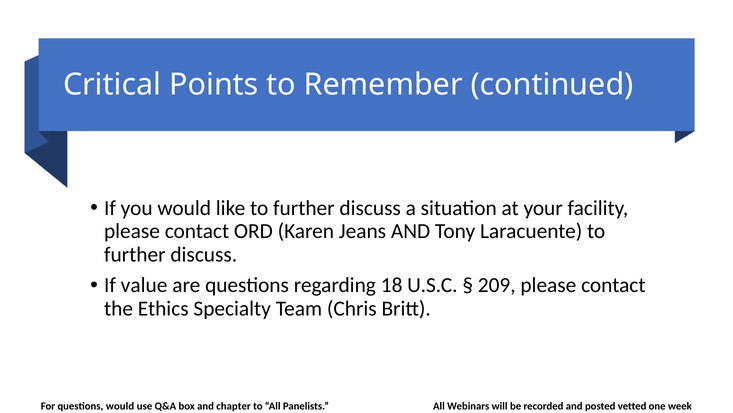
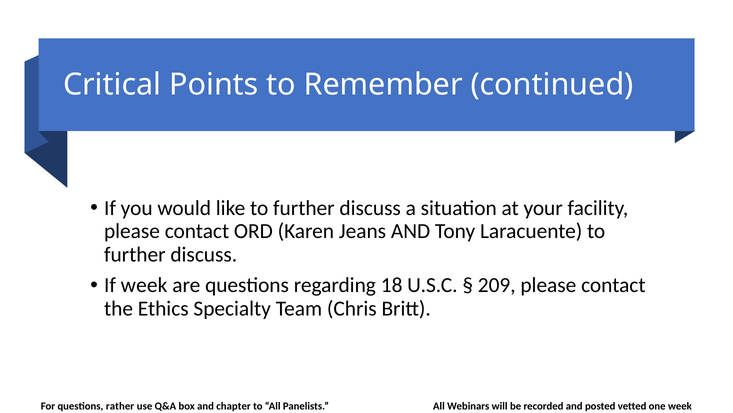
If value: value -> week (144, 285)
questions would: would -> rather (120, 405)
